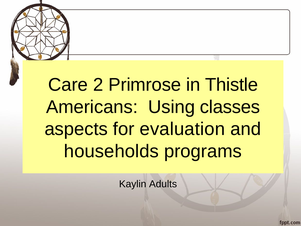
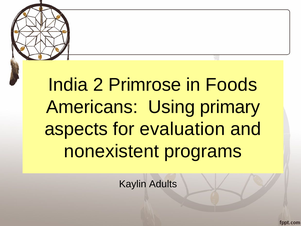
Care: Care -> India (68, 85)
Thistle: Thistle -> Foods (231, 85)
classes: classes -> primary (230, 107)
households: households -> nonexistent (111, 151)
